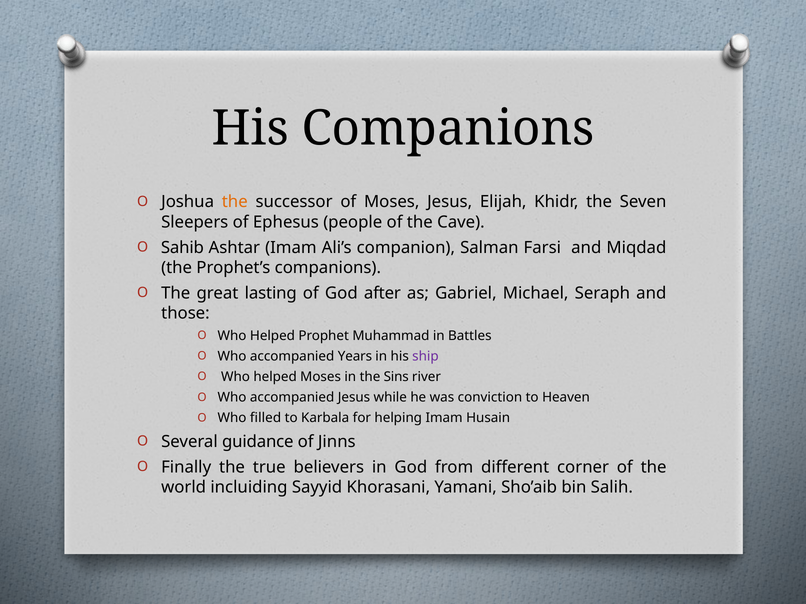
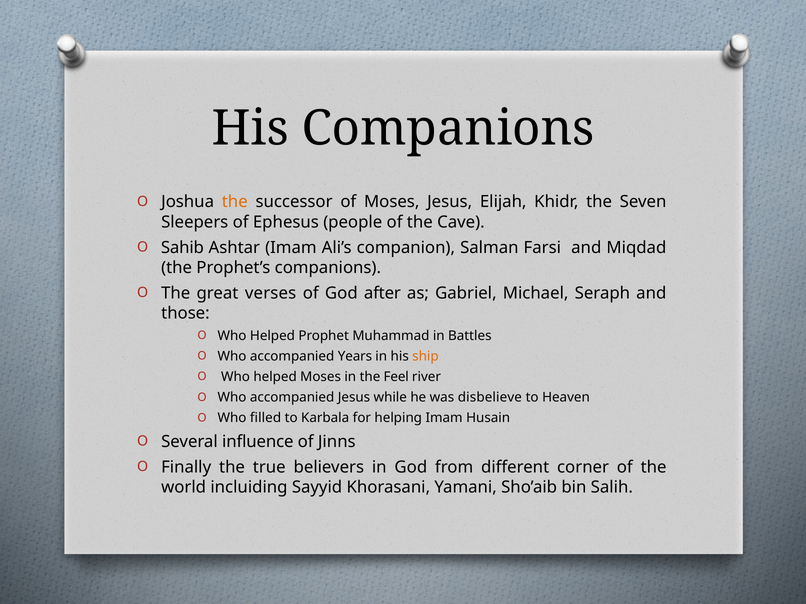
lasting: lasting -> verses (271, 293)
ship colour: purple -> orange (425, 357)
Sins: Sins -> Feel (396, 377)
conviction: conviction -> disbelieve (490, 398)
guidance: guidance -> influence (258, 442)
